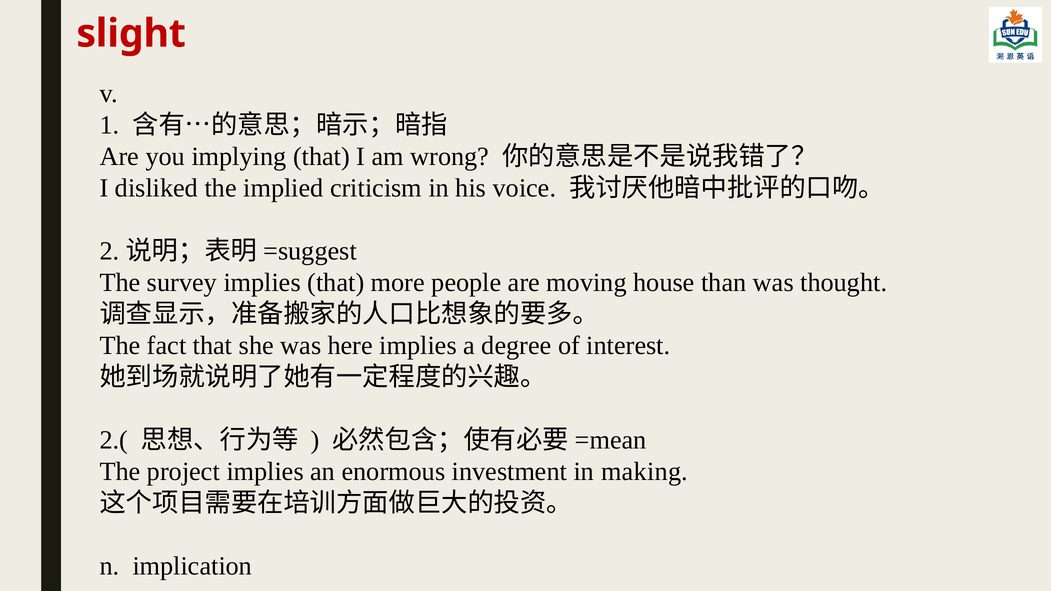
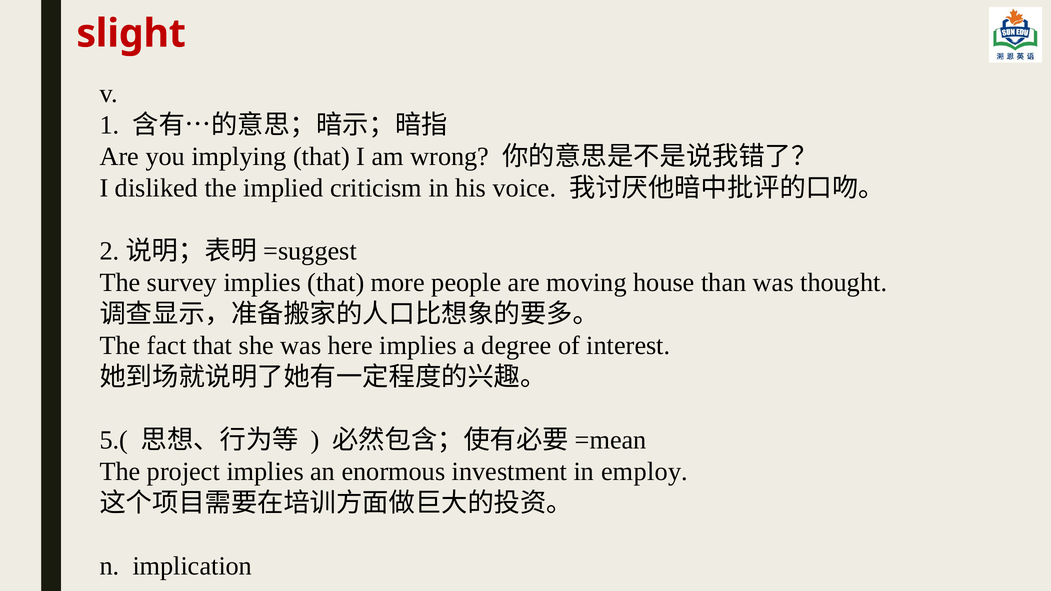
2.(: 2.( -> 5.( (114, 440)
making: making -> employ (645, 472)
